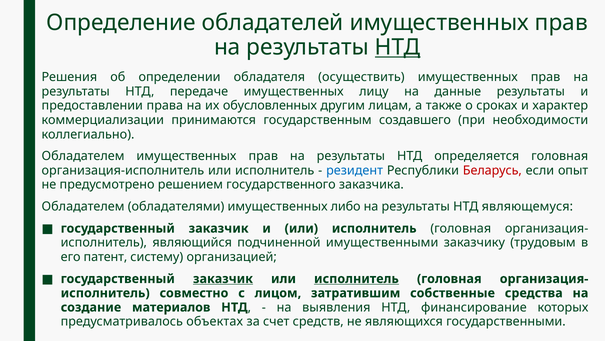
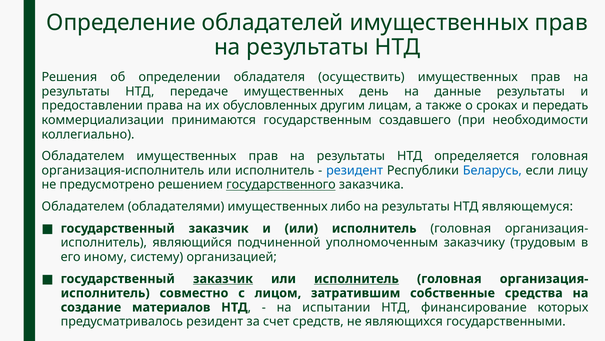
НТД underline: present -> none (398, 47)
лицу: лицу -> день (374, 91)
характер: характер -> передать (560, 106)
Беларусь colour: red -> blue (492, 170)
опыт: опыт -> лицу (573, 170)
государственного underline: none -> present (281, 184)
имущественными: имущественными -> уполномоченным (382, 242)
патент: патент -> иному (105, 256)
выявления: выявления -> испытании (336, 307)
предусматривалось объектах: объектах -> резидент (215, 321)
